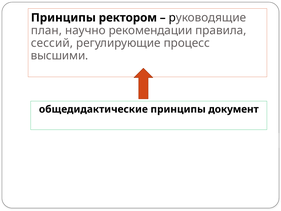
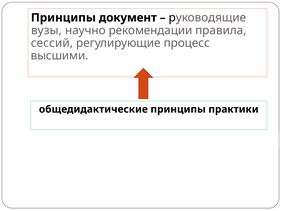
ректором: ректором -> документ (128, 18)
план: план -> вузы (46, 30)
документ: документ -> практики (233, 109)
